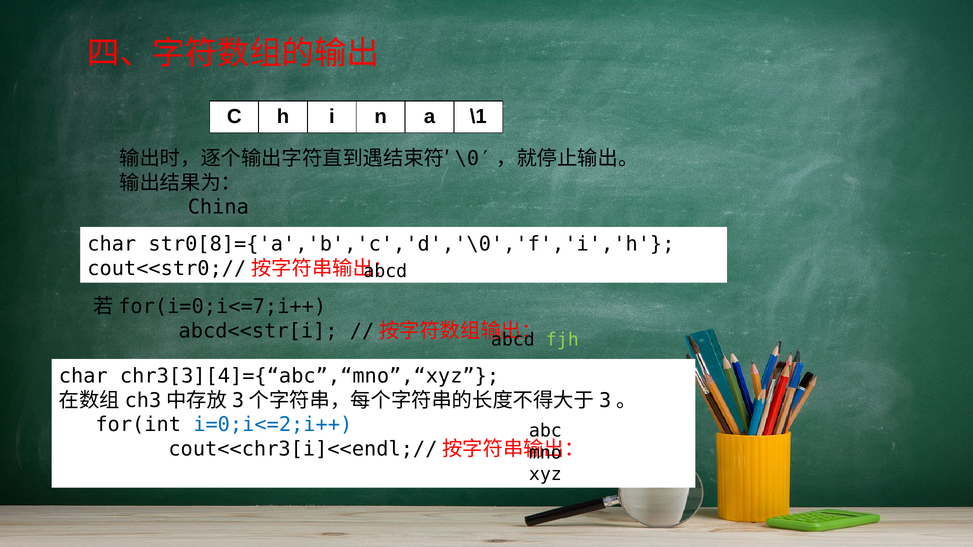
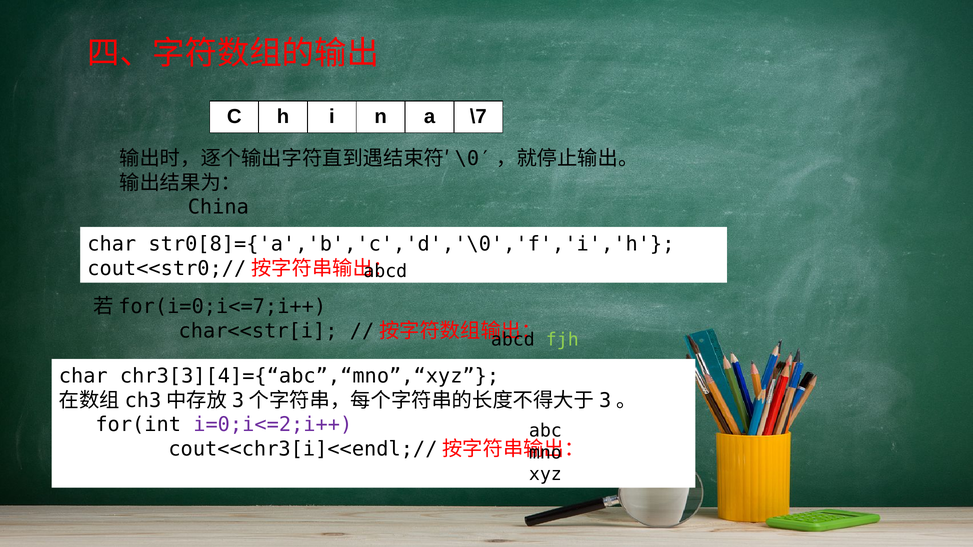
\1: \1 -> \7 (478, 117)
abcd<<str[i: abcd<<str[i -> char<<str[i (258, 331)
i=0;i<=2;i++ colour: blue -> purple (273, 425)
